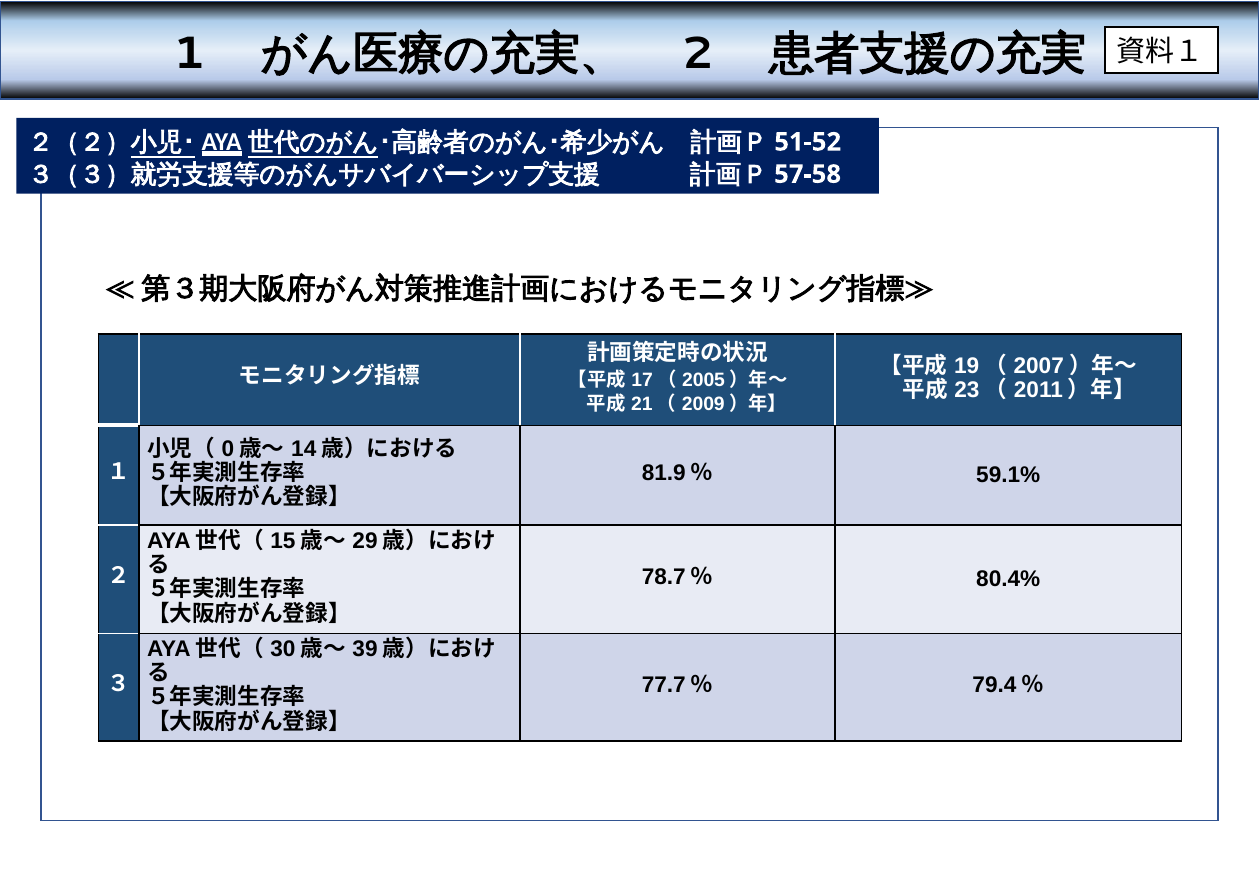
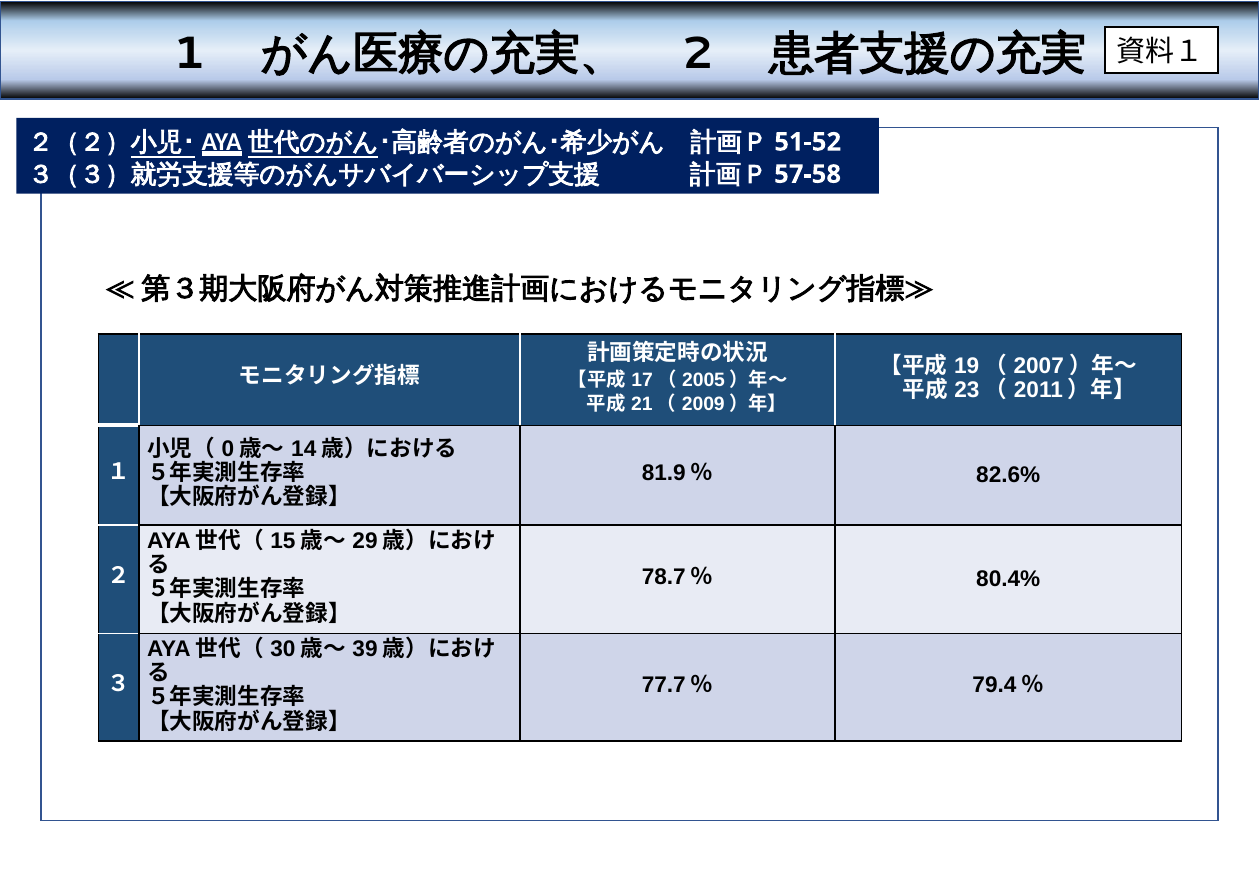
59.1%: 59.1% -> 82.6% (1008, 475)
